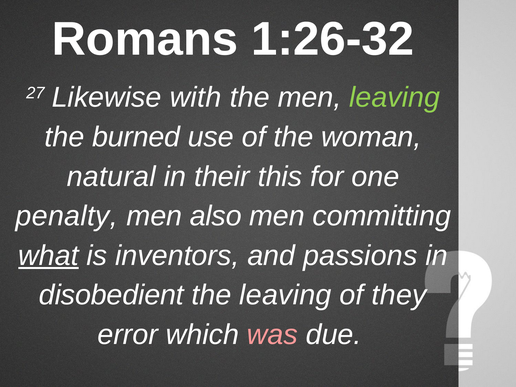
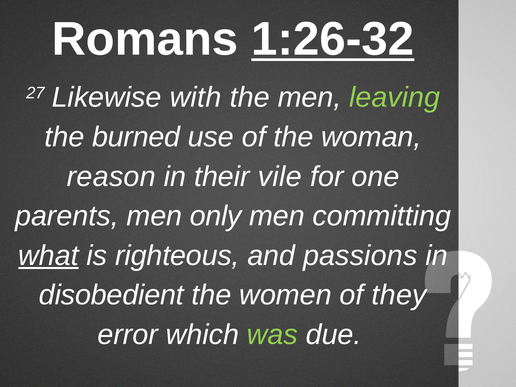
1:26-32 underline: none -> present (333, 39)
natural: natural -> reason (111, 177)
this: this -> vile (280, 177)
penalty: penalty -> parents (67, 216)
also: also -> only (216, 216)
inventors: inventors -> righteous (177, 256)
the leaving: leaving -> women (285, 295)
was colour: pink -> light green (272, 335)
